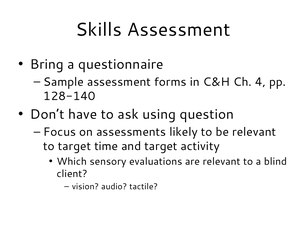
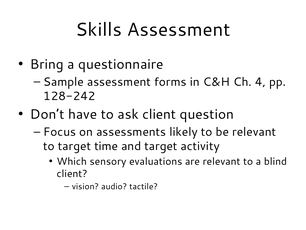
128-140: 128-140 -> 128-242 (69, 96)
ask using: using -> client (159, 114)
